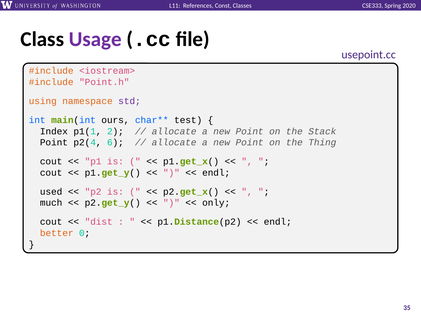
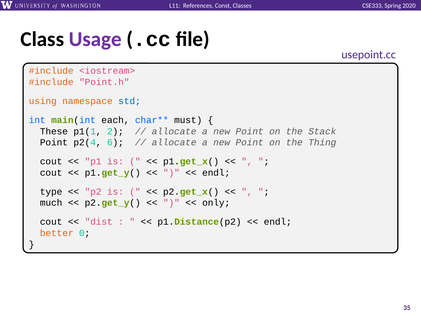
std colour: purple -> blue (130, 101)
ours: ours -> each (115, 120)
test: test -> must (188, 120)
Index: Index -> These (54, 131)
used: used -> type (51, 192)
